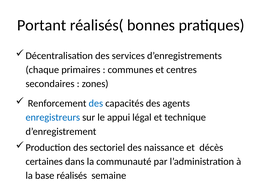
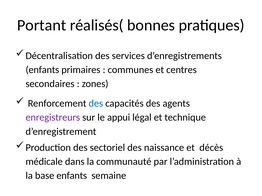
chaque: chaque -> enfants (42, 70)
enregistreurs colour: blue -> purple (53, 118)
certaines: certaines -> médicale (44, 162)
base réalisés: réalisés -> enfants (72, 176)
